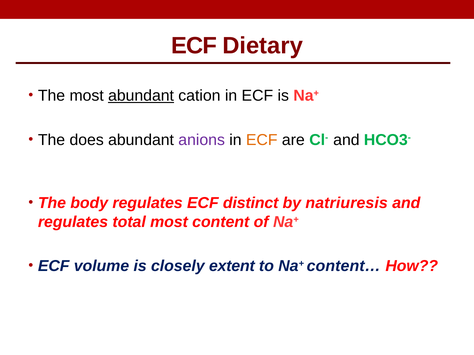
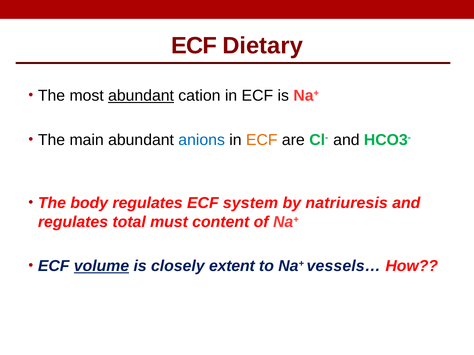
does: does -> main (87, 140)
anions colour: purple -> blue (202, 140)
distinct: distinct -> system (251, 203)
total most: most -> must (169, 222)
volume underline: none -> present (101, 266)
content…: content… -> vessels… (344, 266)
